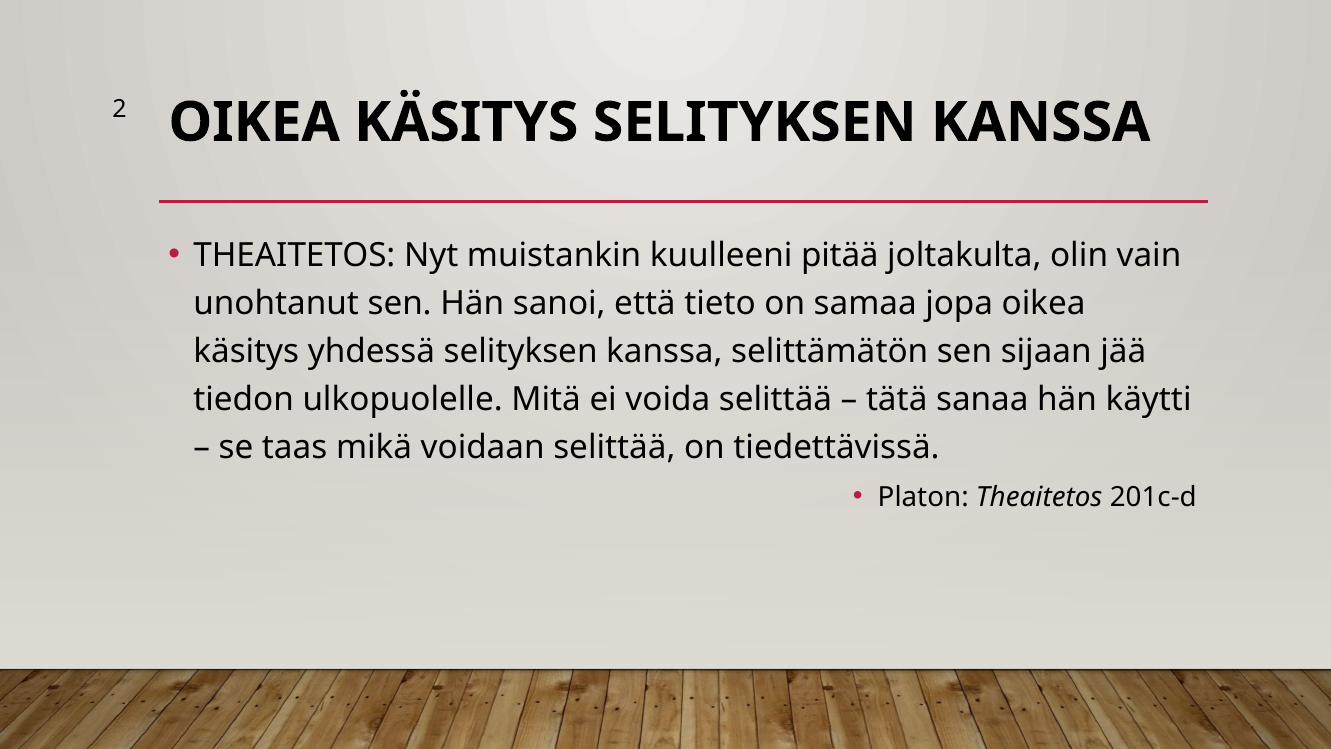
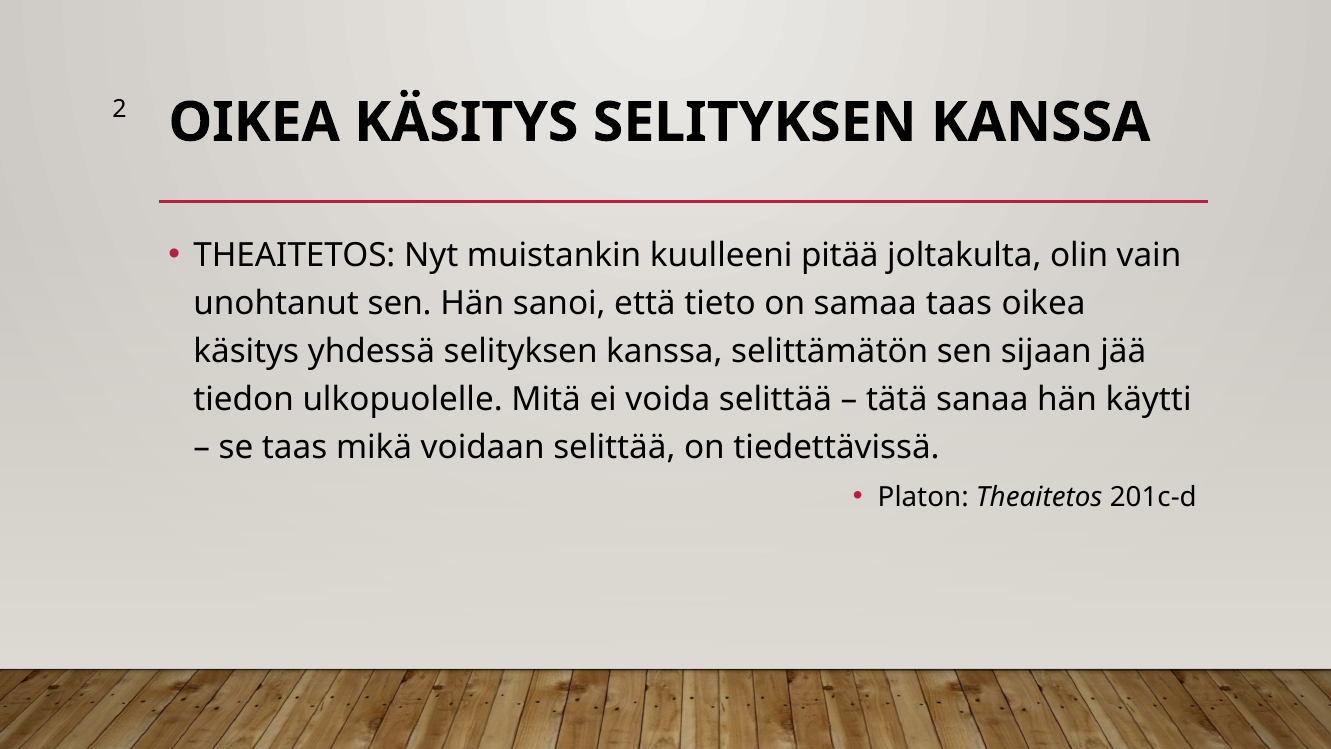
samaa jopa: jopa -> taas (959, 303)
